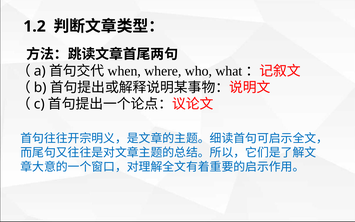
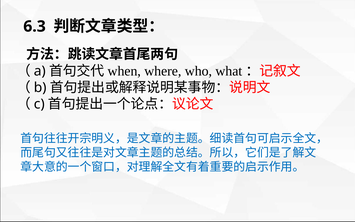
1.2: 1.2 -> 6.3 (35, 26)
